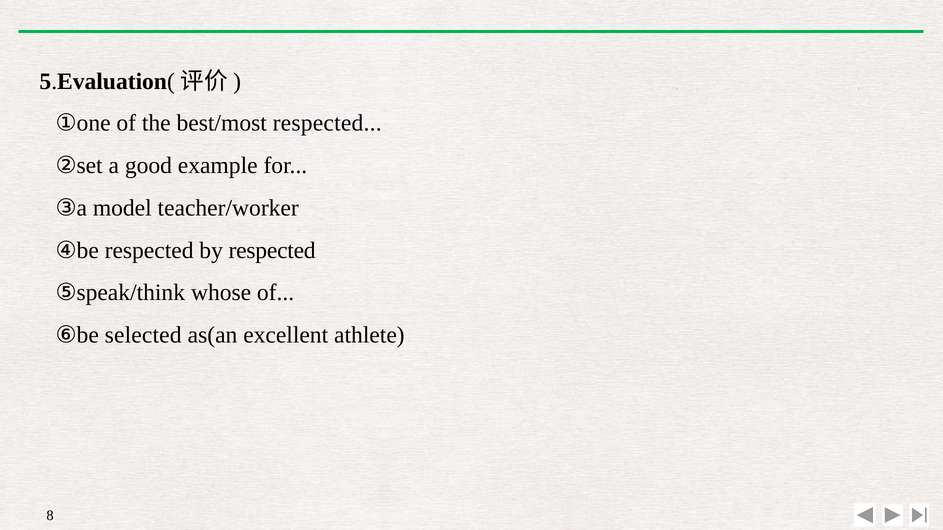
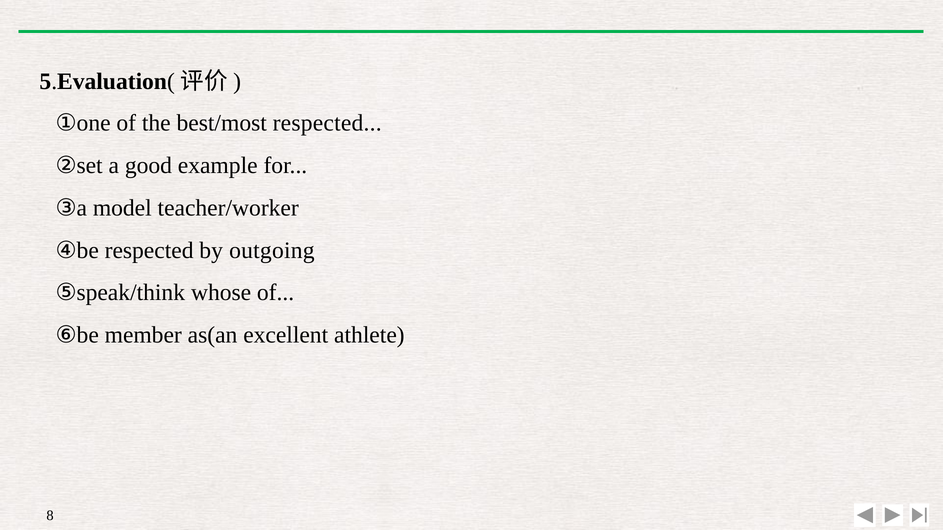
by respected: respected -> outgoing (272, 251)
selected: selected -> member (143, 335)
